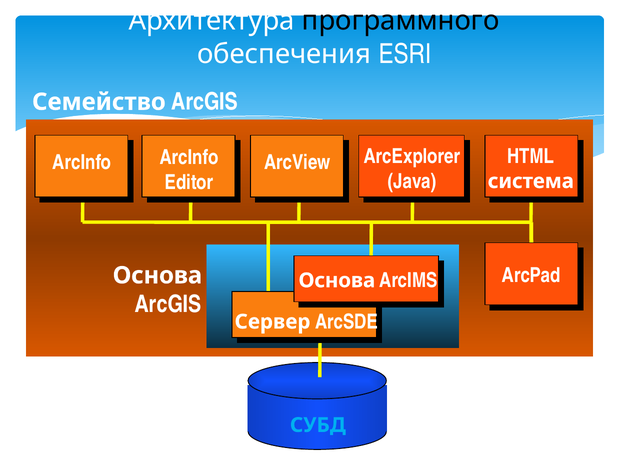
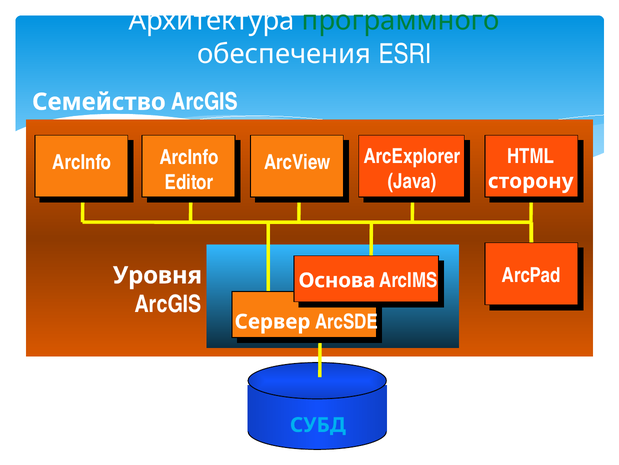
программного colour: black -> green (401, 21)
система: система -> сторону (531, 181)
Основа: Основа -> Уровня (157, 275)
